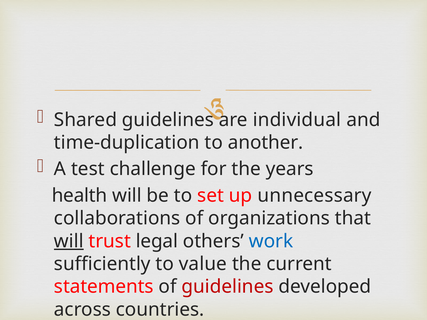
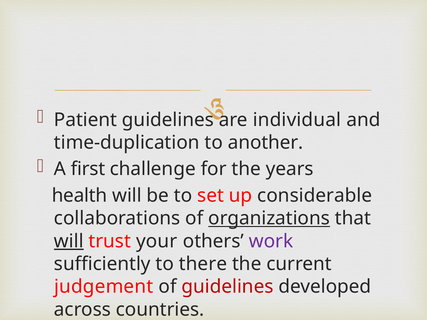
Shared: Shared -> Patient (86, 120)
test: test -> first (88, 169)
unnecessary: unnecessary -> considerable (315, 196)
organizations underline: none -> present (269, 219)
legal: legal -> your (157, 241)
work colour: blue -> purple (271, 241)
value: value -> there (203, 264)
statements: statements -> judgement (104, 287)
